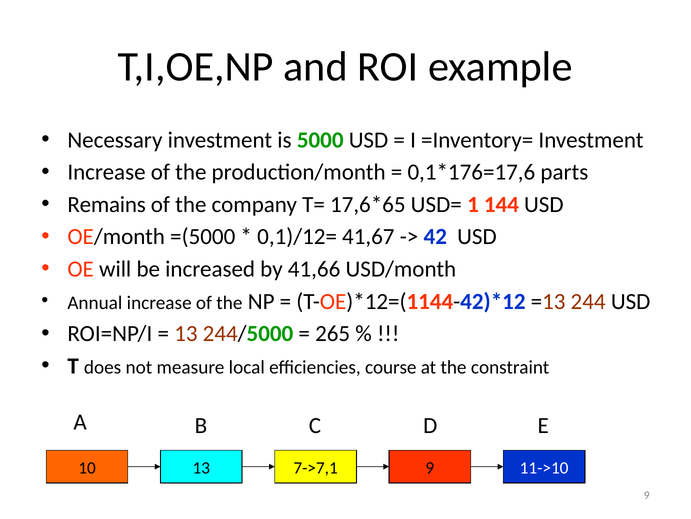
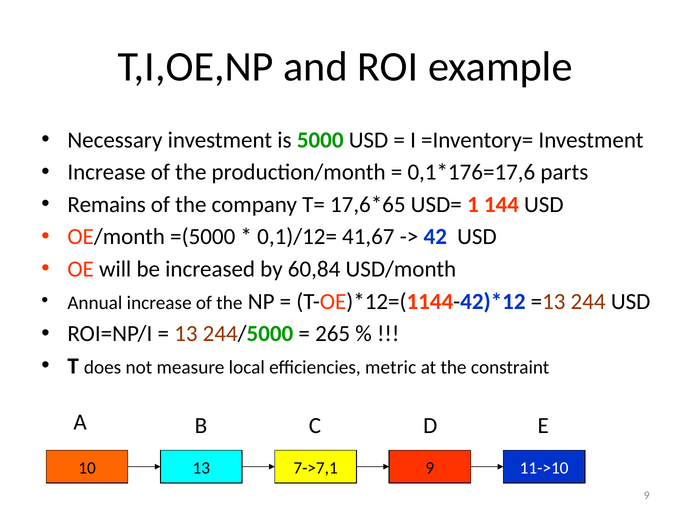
41,66: 41,66 -> 60,84 (314, 269)
course: course -> metric (391, 367)
